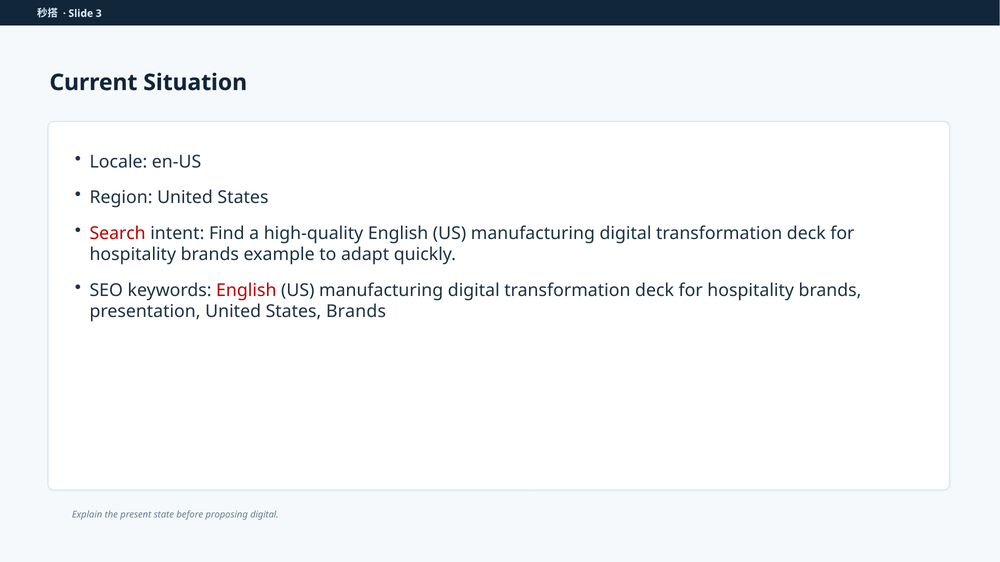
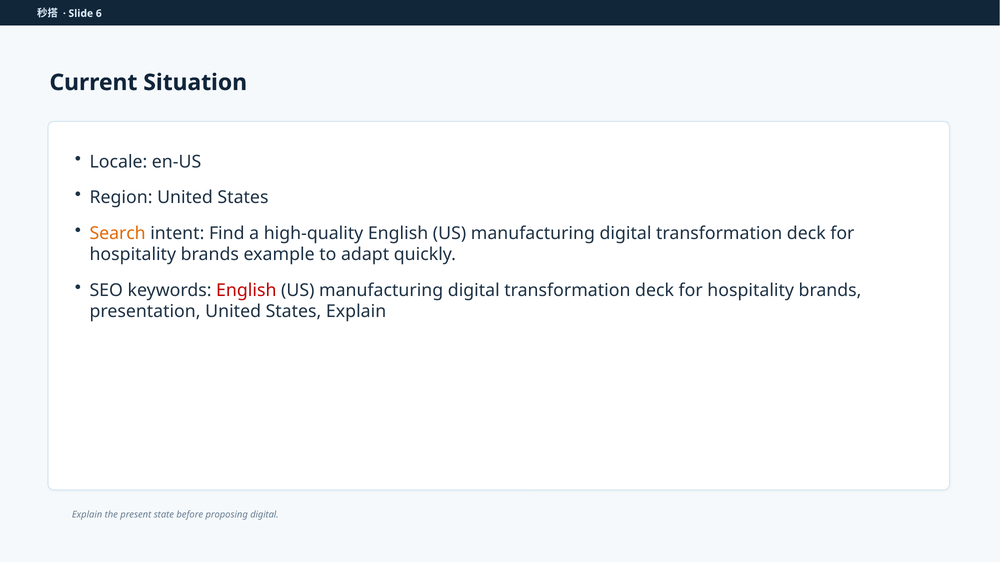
3: 3 -> 6 (99, 13)
Search colour: red -> orange (118, 234)
States Brands: Brands -> Explain (356, 312)
